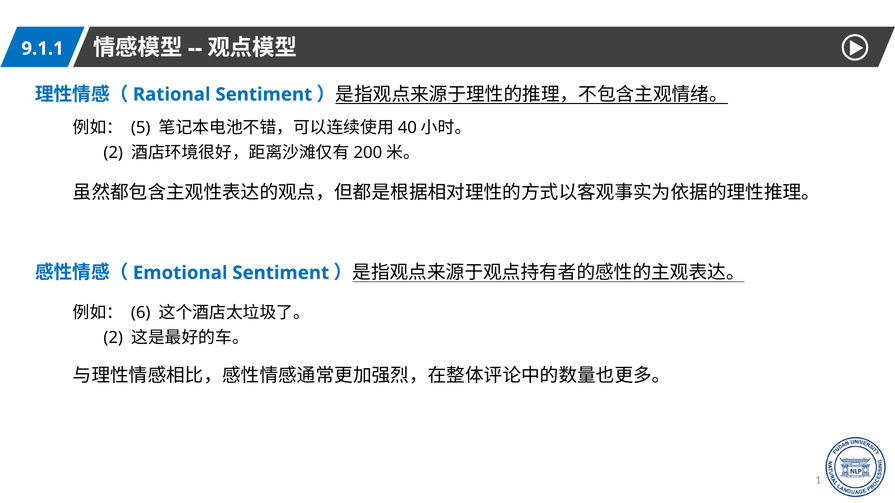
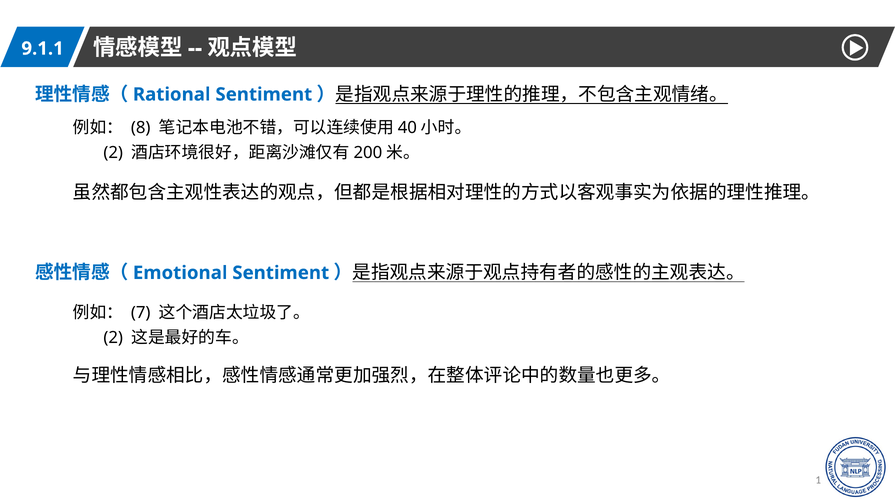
5: 5 -> 8 (141, 128)
6: 6 -> 7 (141, 313)
